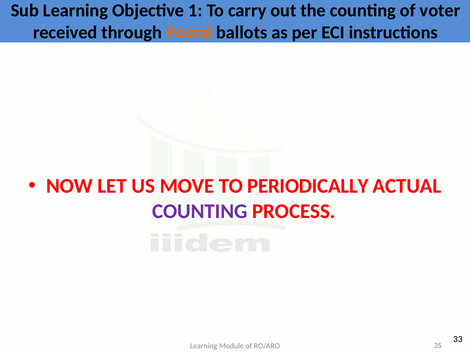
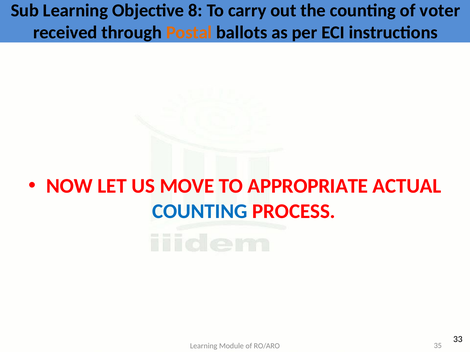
1: 1 -> 8 (195, 11)
PERIODICALLY: PERIODICALLY -> APPROPRIATE (308, 186)
COUNTING colour: purple -> blue (200, 211)
